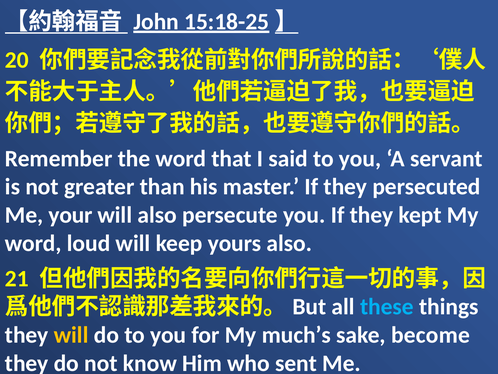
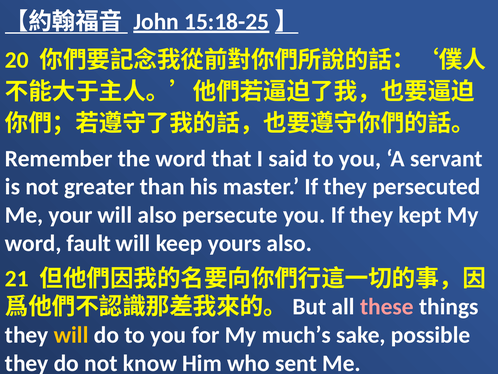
loud: loud -> fault (89, 243)
these colour: light blue -> pink (387, 306)
become: become -> possible (431, 335)
